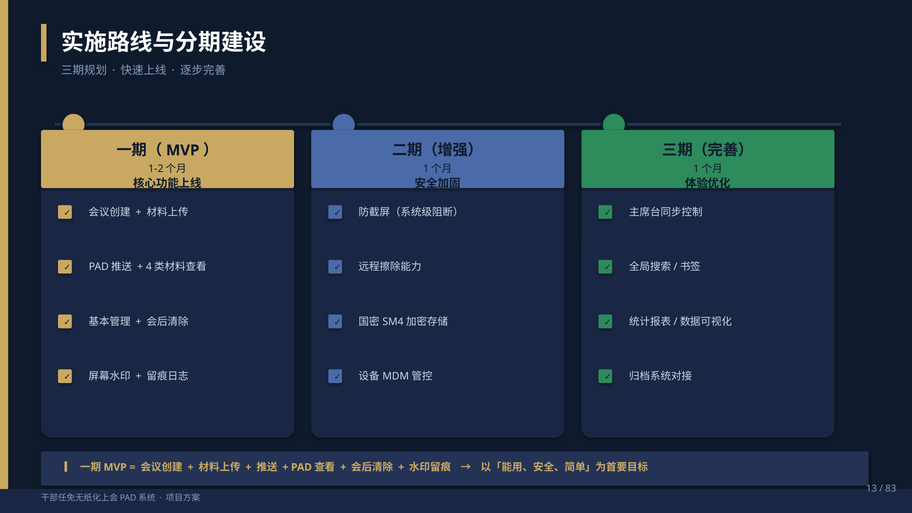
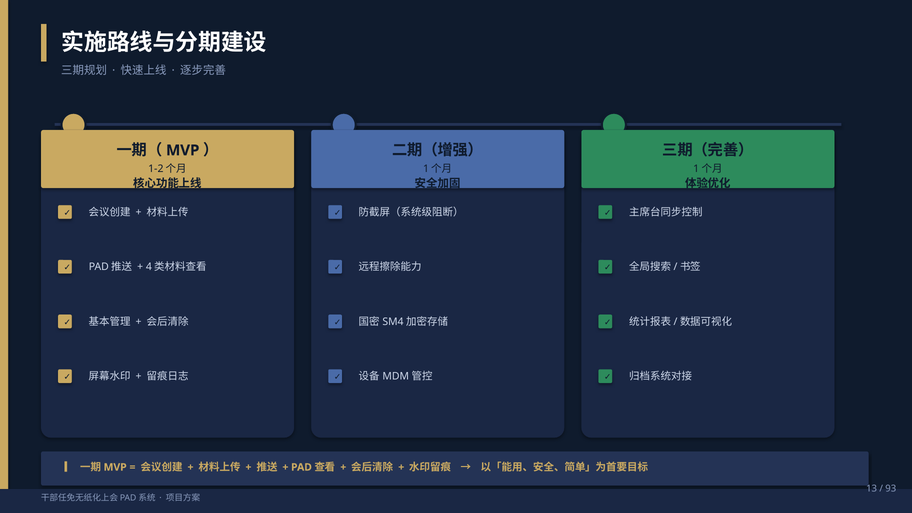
83: 83 -> 93 (891, 489)
